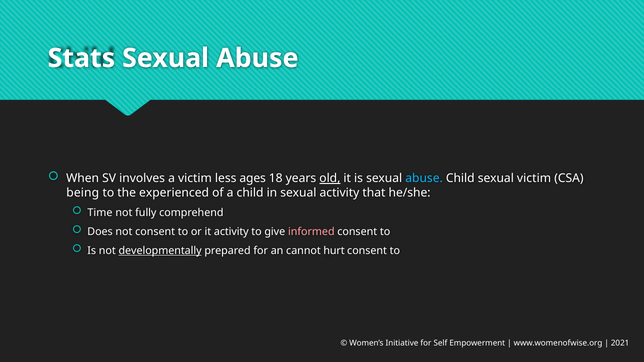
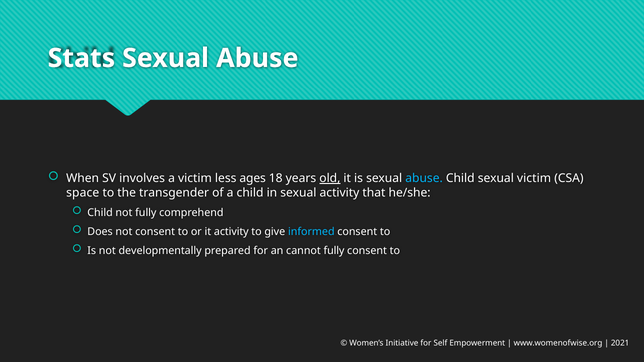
being: being -> space (83, 193)
experienced: experienced -> transgender (174, 193)
Time: Time -> Child (100, 213)
informed colour: pink -> light blue (311, 232)
developmentally underline: present -> none (160, 251)
cannot hurt: hurt -> fully (334, 251)
